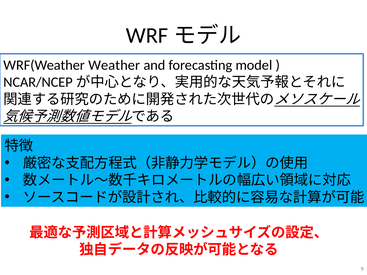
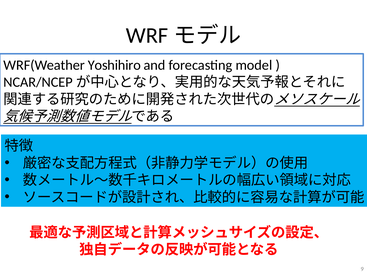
Weather: Weather -> Yoshihiro (114, 65)
